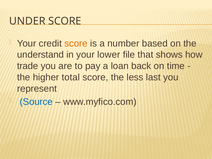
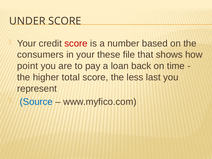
score colour: orange -> red (76, 43)
understand: understand -> consumers (40, 55)
lower: lower -> these (109, 55)
trade: trade -> point (28, 66)
